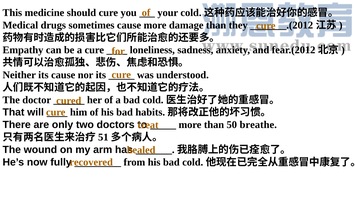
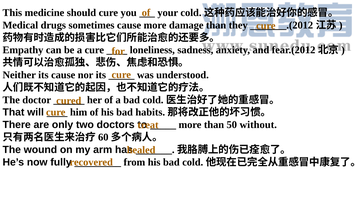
breathe: breathe -> without (258, 125)
51: 51 -> 60 (103, 137)
